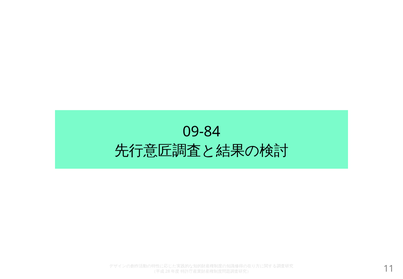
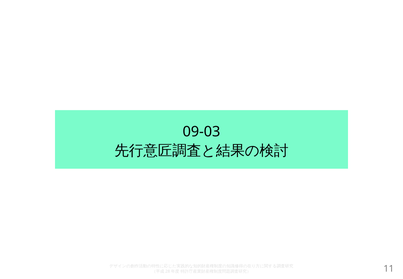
09-84: 09-84 -> 09-03 (201, 132)
